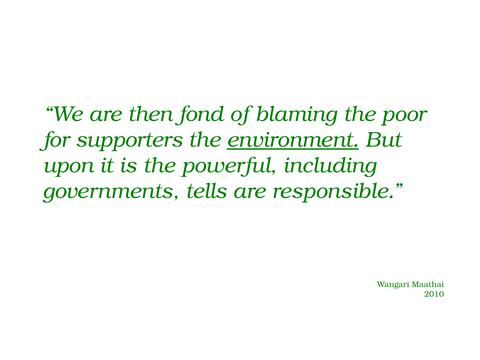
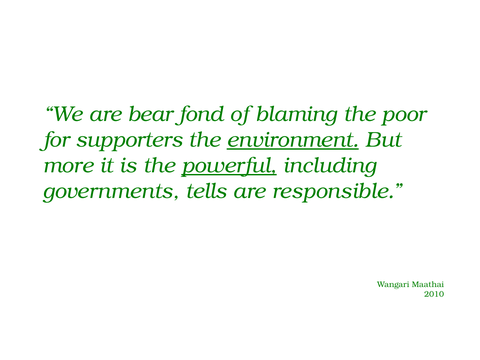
then: then -> bear (150, 114)
upon: upon -> more (68, 165)
powerful underline: none -> present (229, 165)
